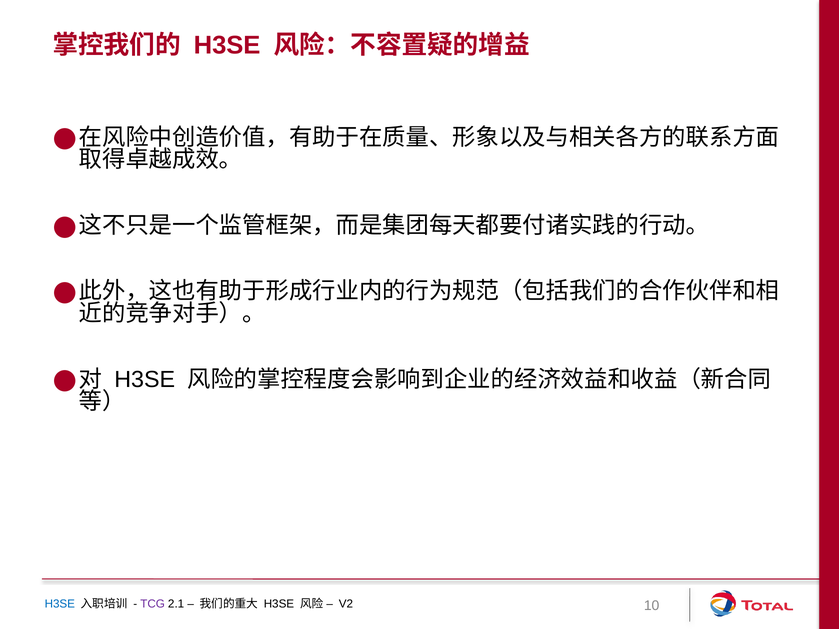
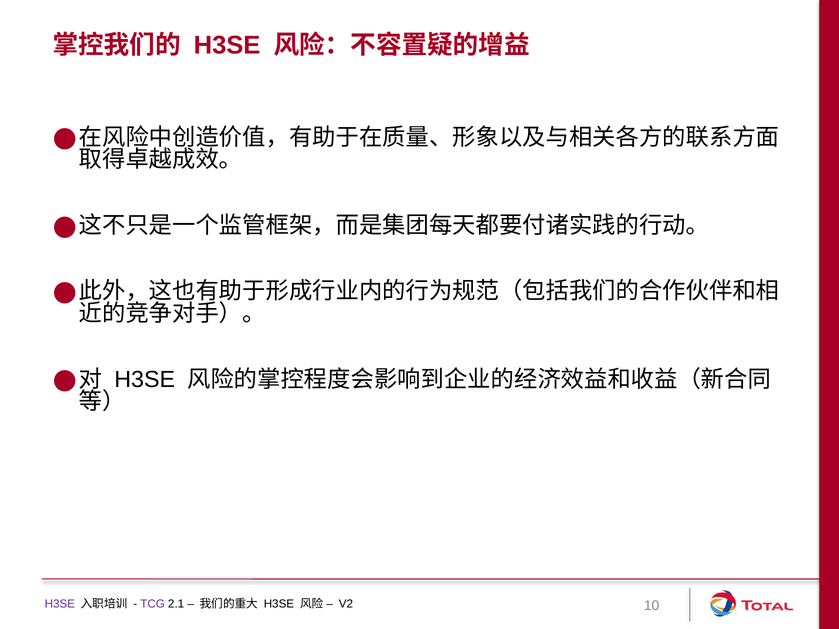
H3SE colour: blue -> purple (60, 604)
